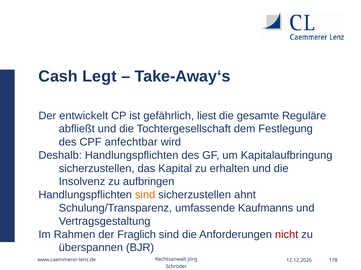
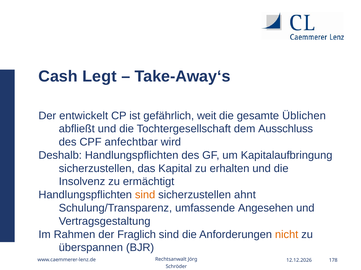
liest: liest -> weit (207, 116)
Reguläre: Reguläre -> Üblichen (304, 116)
Festlegung: Festlegung -> Ausschluss (286, 129)
aufbringen: aufbringen -> ermächtigt (149, 182)
Kaufmanns: Kaufmanns -> Angesehen (266, 209)
nicht colour: red -> orange (287, 235)
